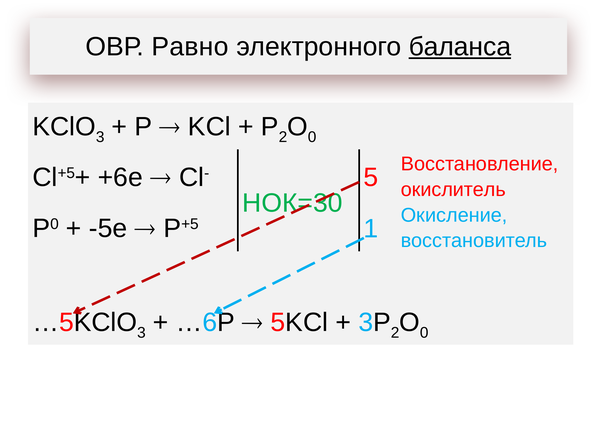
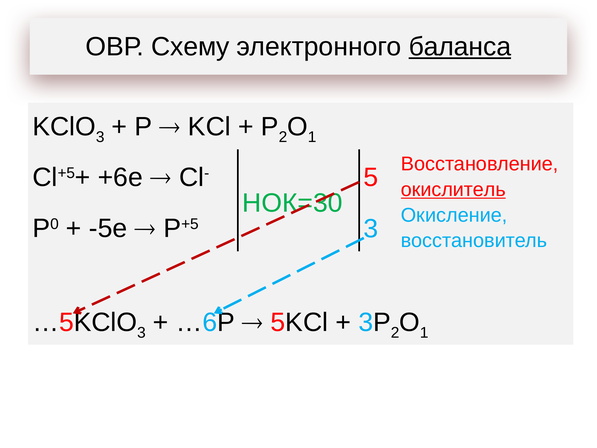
Равно: Равно -> Схему (190, 47)
0: 0 -> 1 (312, 137)
окислитель underline: none -> present (453, 190)
1: 1 -> 3 (371, 228)
0: 0 -> 1 (424, 332)
